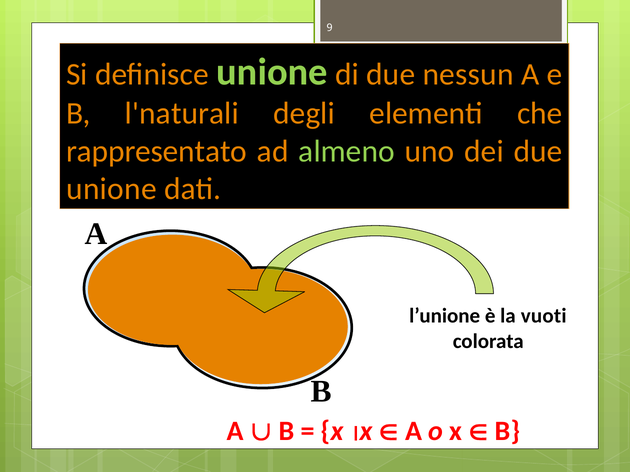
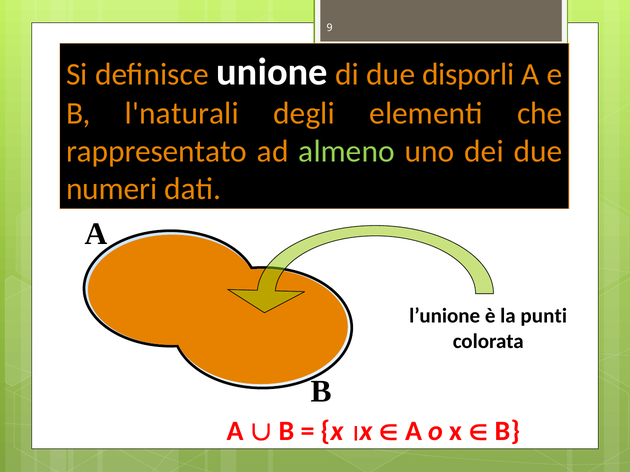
unione colour: light green -> white (272, 72)
nessun: nessun -> disporli (468, 74)
unione: unione -> numeri (112, 189)
vuoti: vuoti -> punti (544, 316)
